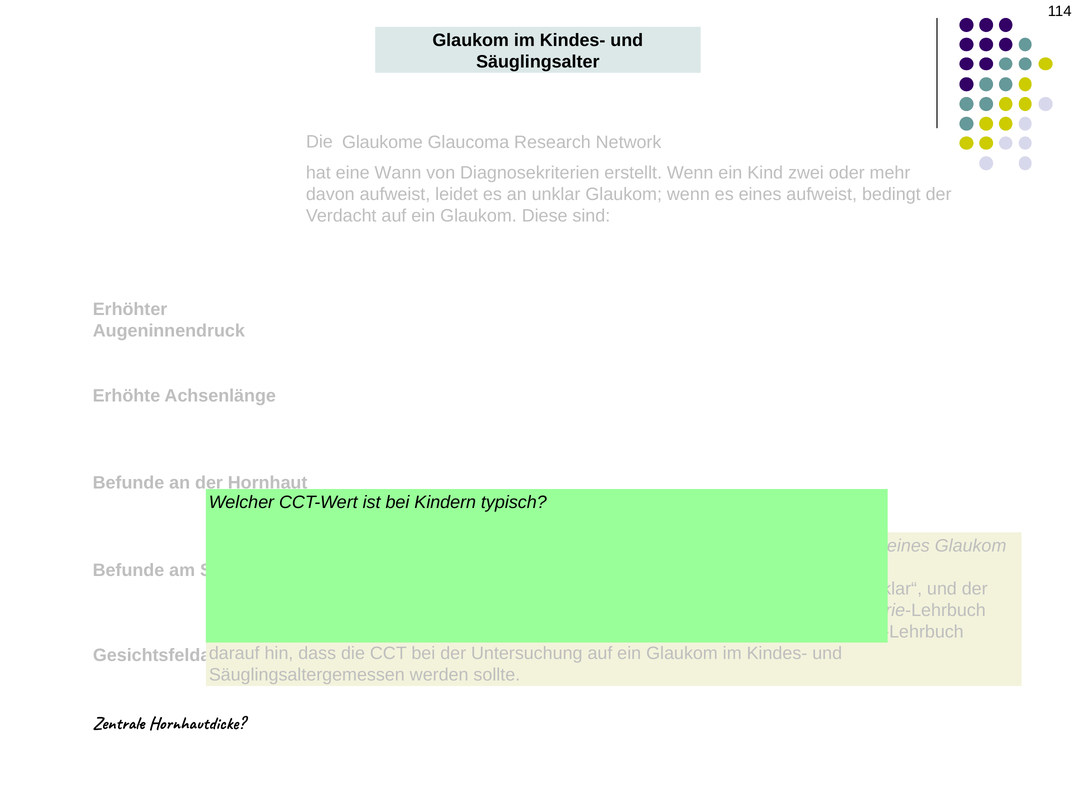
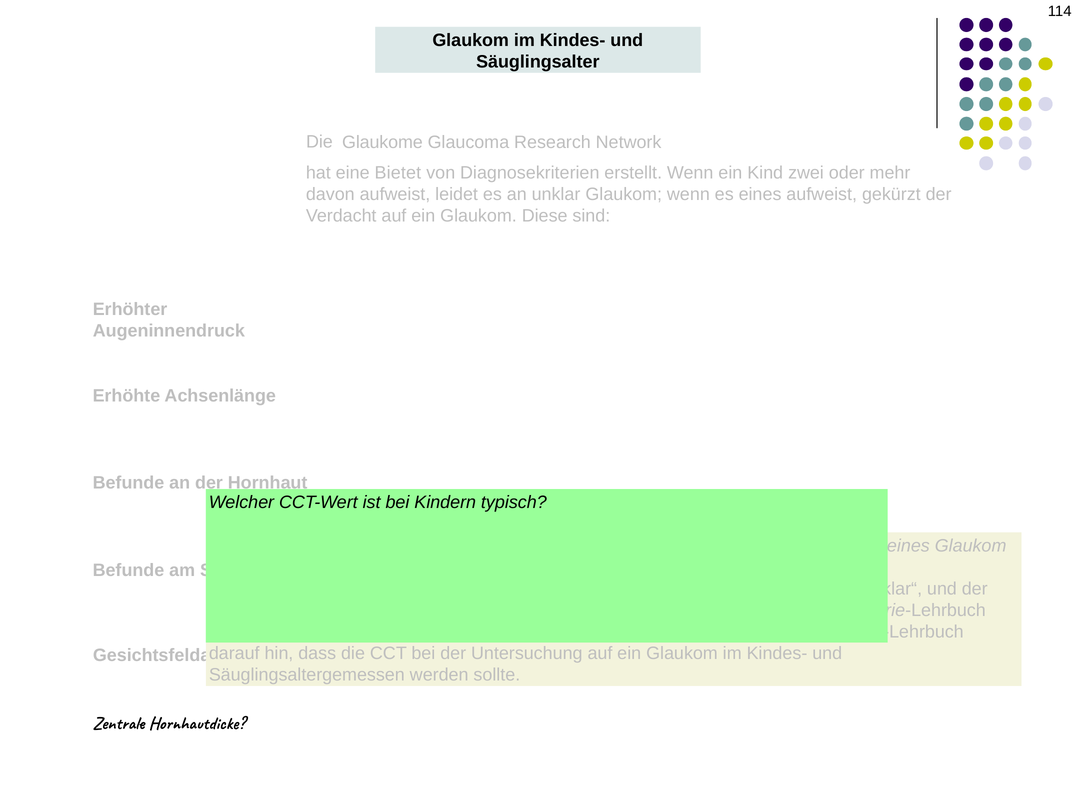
Wann: Wann -> Bietet (398, 173)
bedingt: bedingt -> gekürzt (891, 194)
